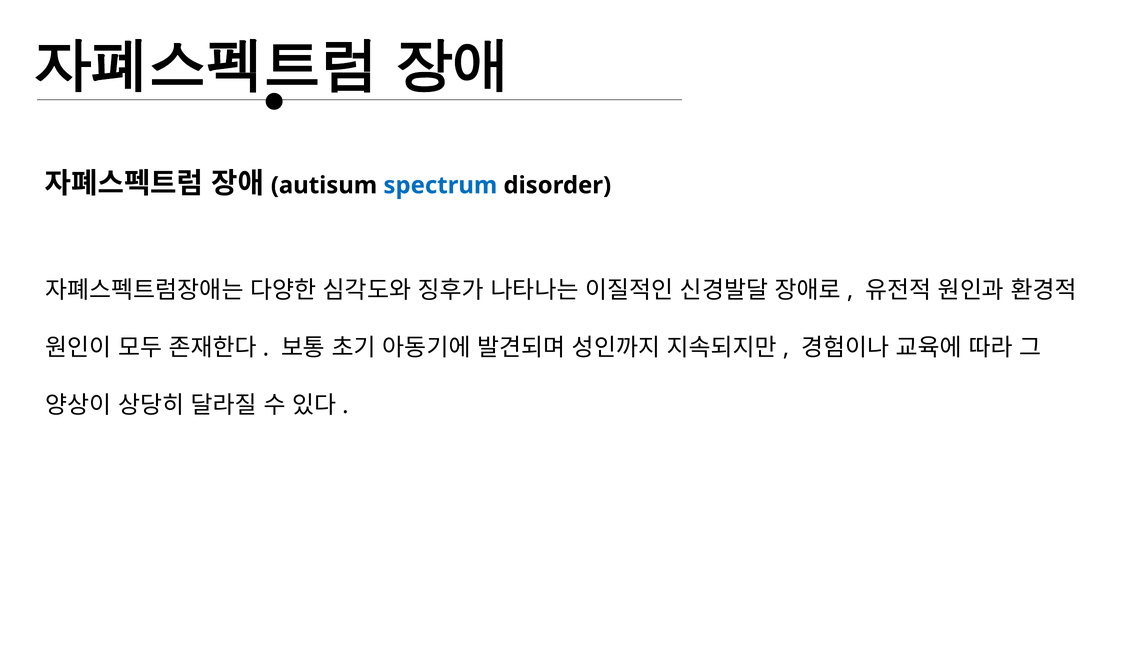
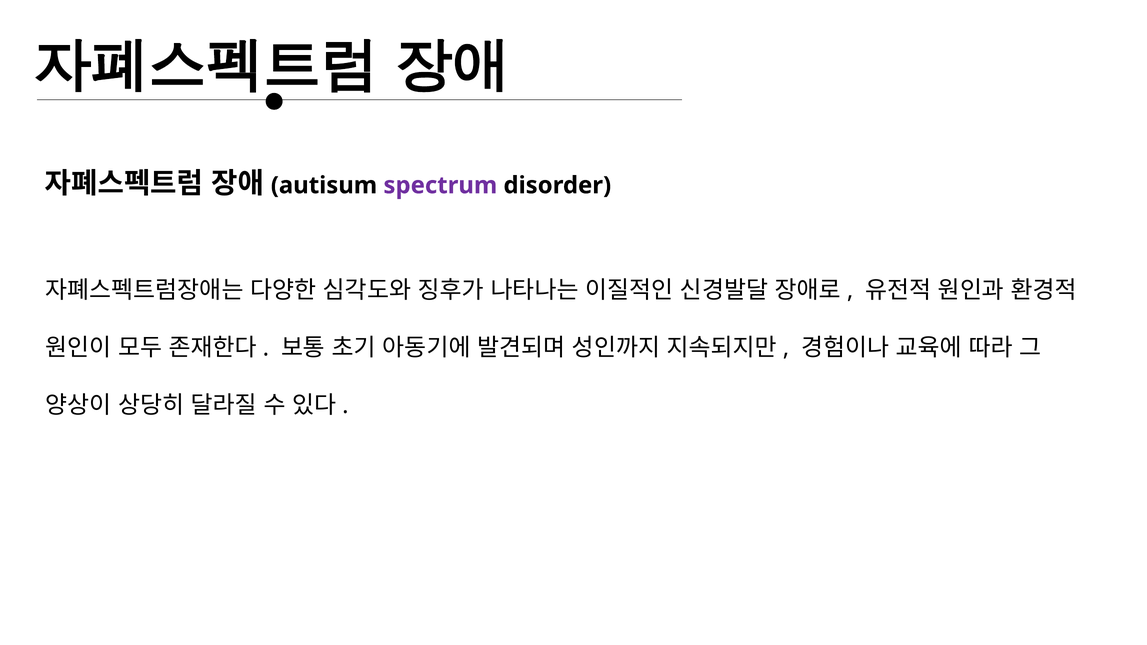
spectrum colour: blue -> purple (440, 185)
